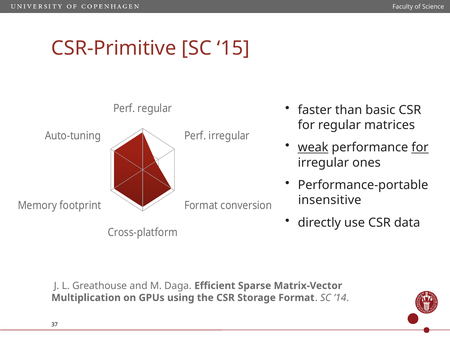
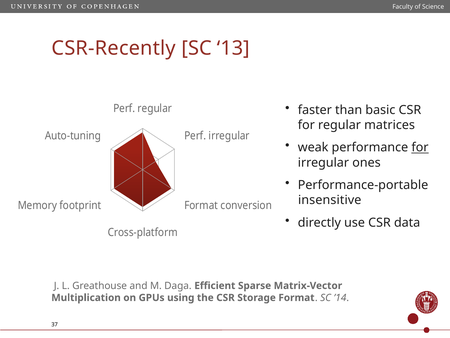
CSR-Primitive: CSR-Primitive -> CSR-Recently (114, 48)
15: 15 -> 13 (233, 48)
weak underline: present -> none (313, 147)
